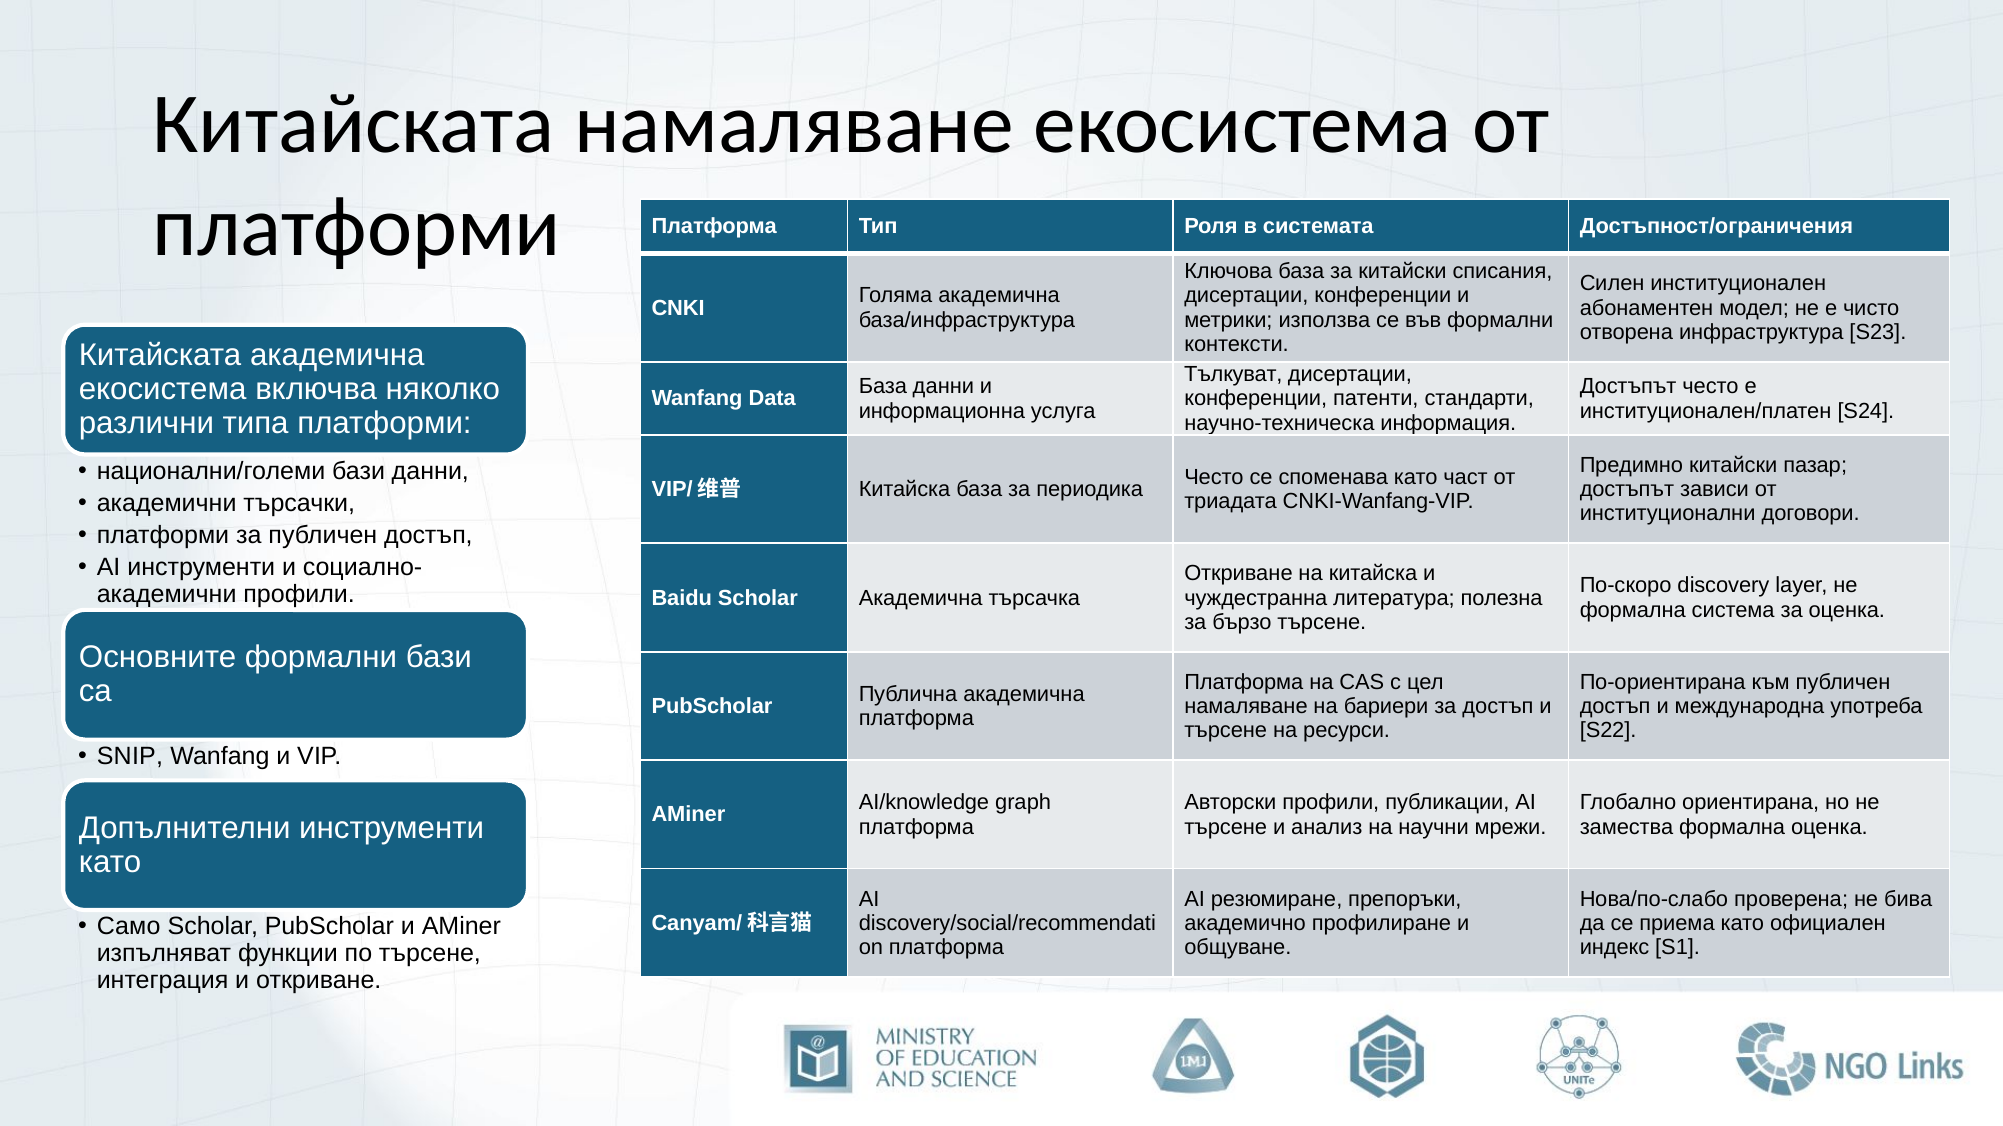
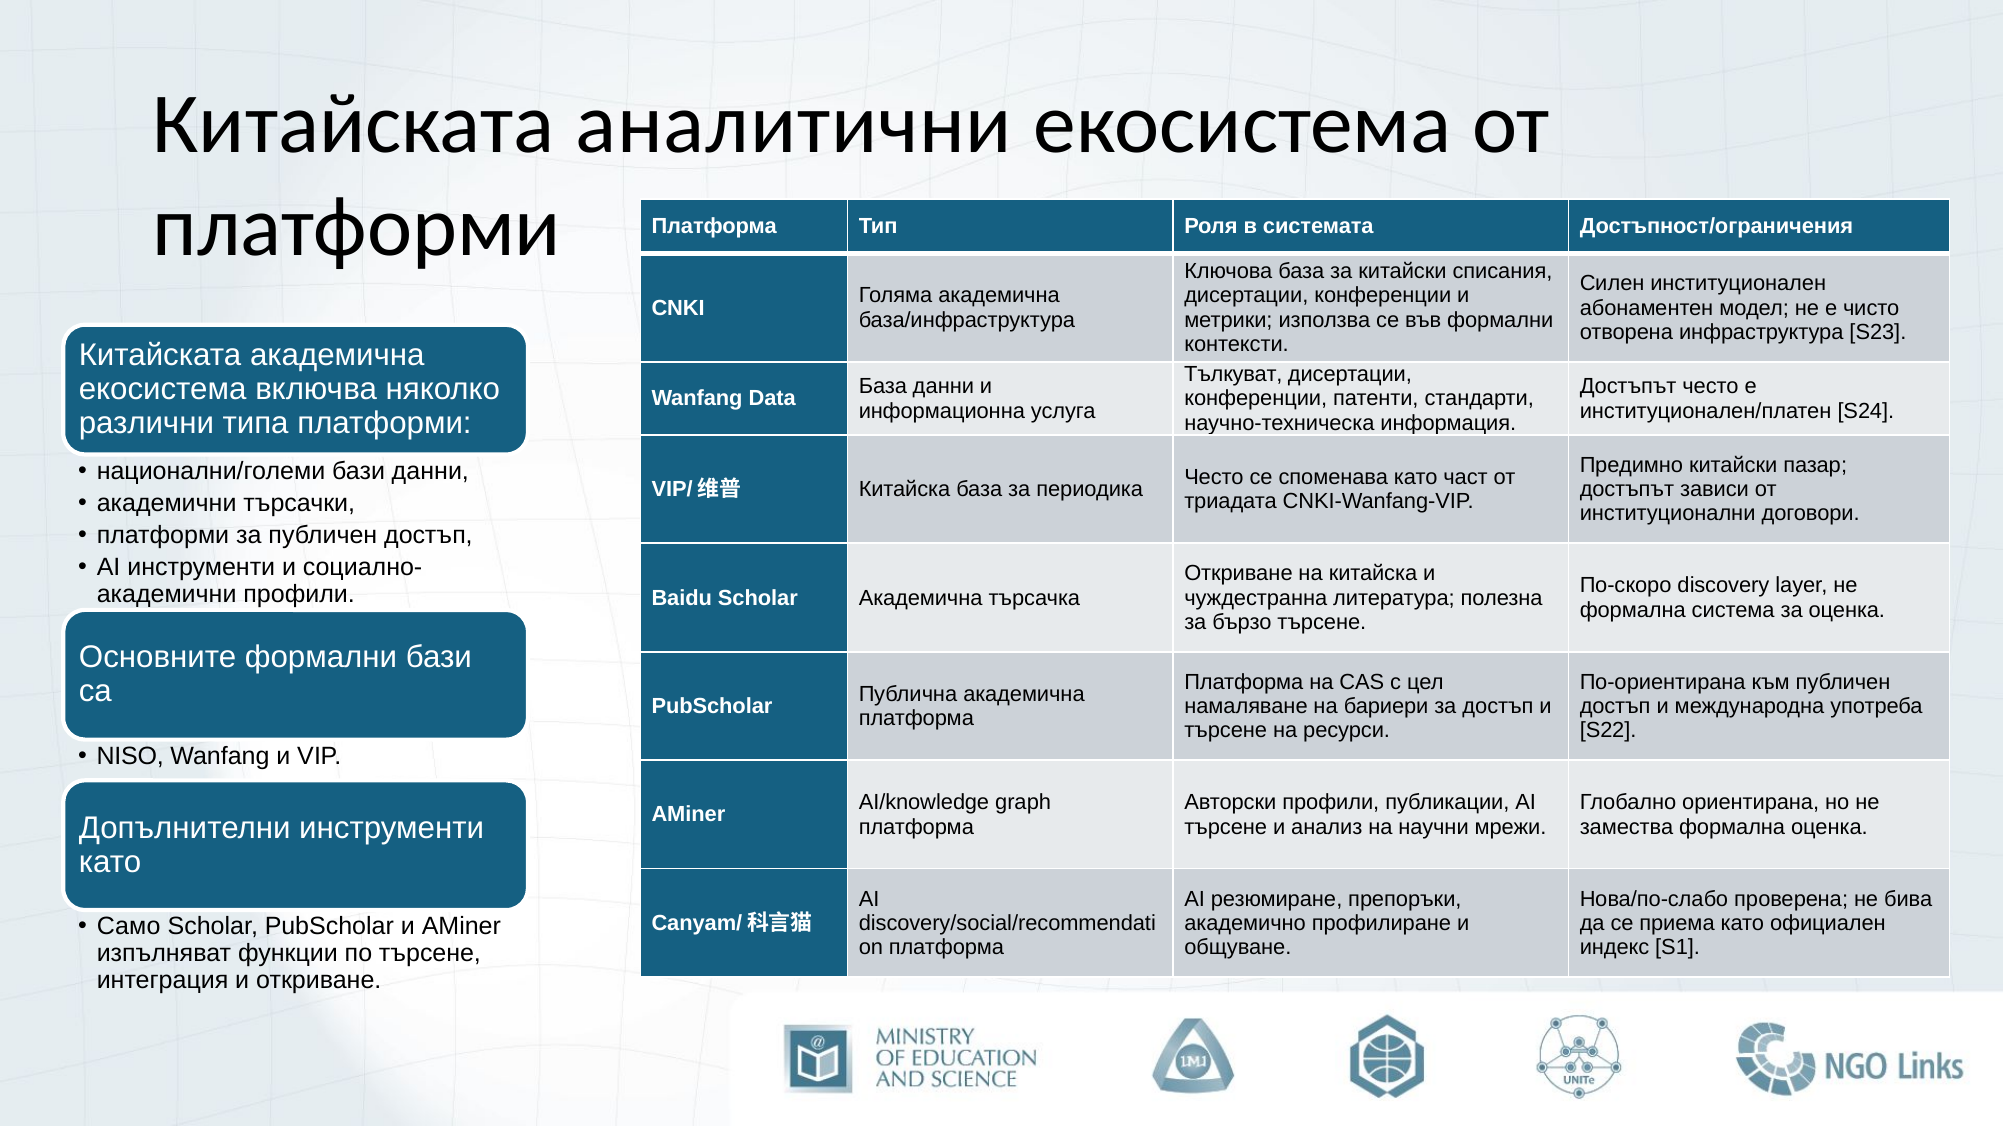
Китайската намаляване: намаляване -> аналитични (794, 125)
SNIP: SNIP -> NISO (130, 757)
